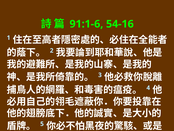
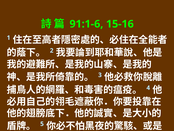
54-16: 54-16 -> 15-16 (120, 24)
